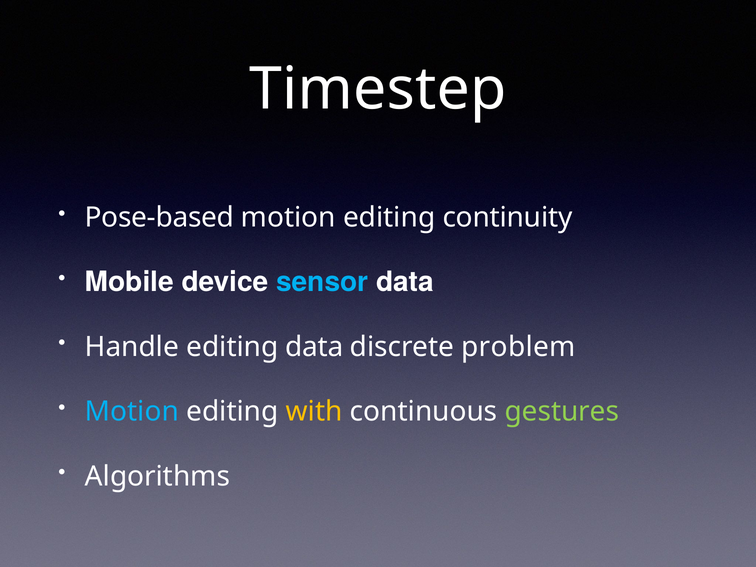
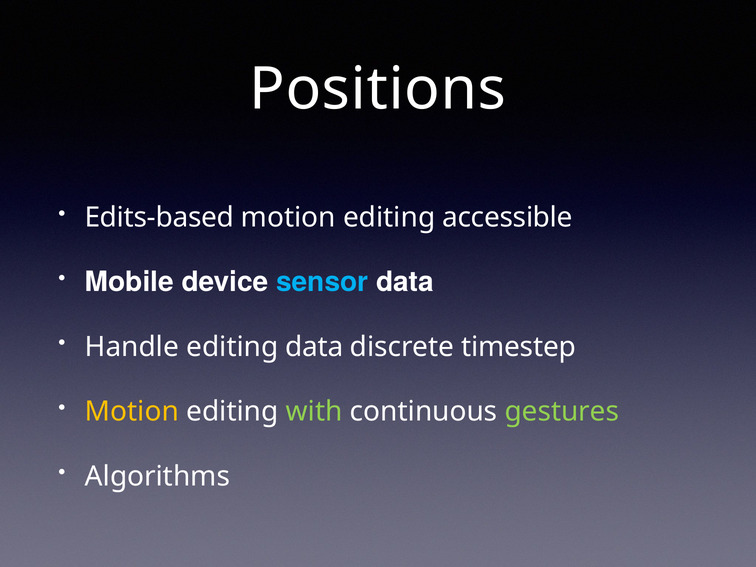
Timestep: Timestep -> Positions (378, 89)
Pose-based: Pose-based -> Edits-based (159, 218)
continuity: continuity -> accessible (508, 218)
problem: problem -> timestep (519, 347)
Motion colour: light blue -> yellow (132, 412)
with colour: yellow -> light green (314, 412)
